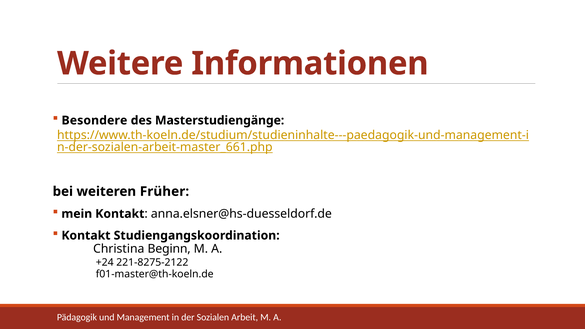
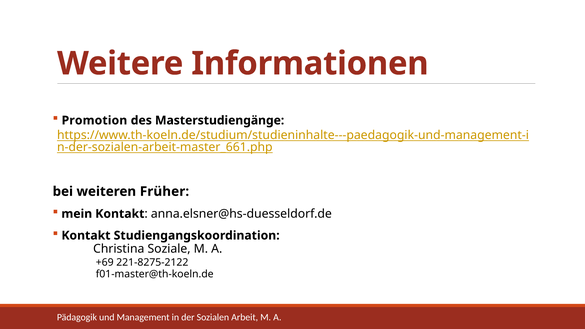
Besondere: Besondere -> Promotion (94, 120)
Beginn: Beginn -> Soziale (169, 249)
+24: +24 -> +69 (105, 262)
